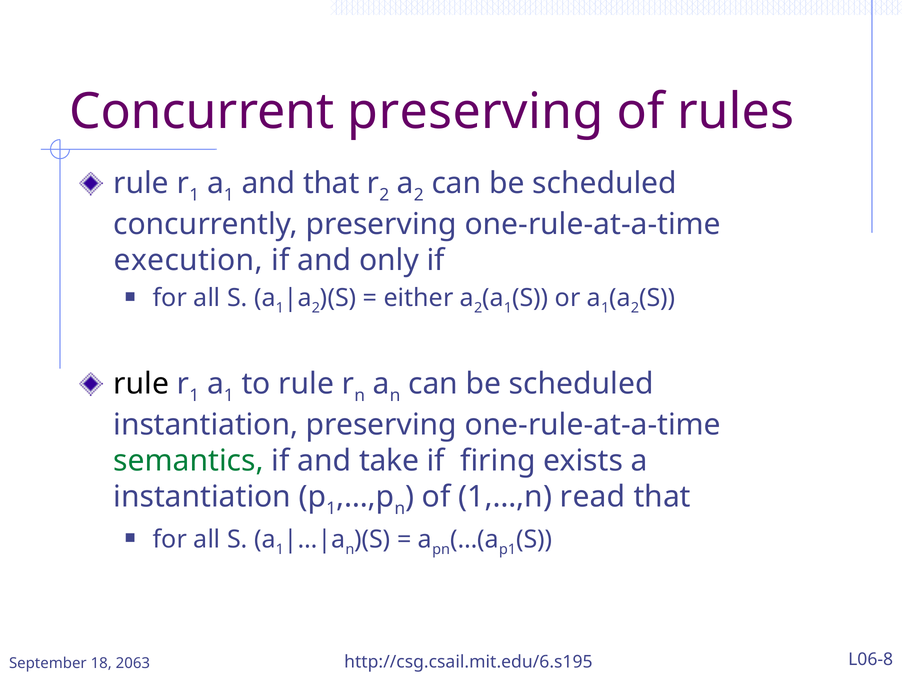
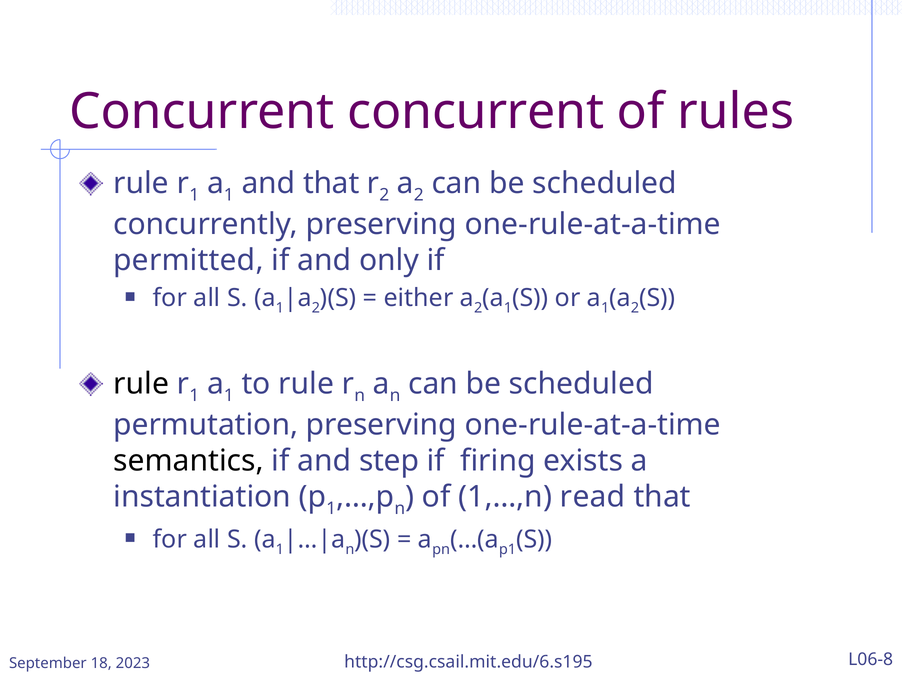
Concurrent preserving: preserving -> concurrent (476, 112)
execution: execution -> permitted (188, 261)
instantiation: instantiation -> permutation (206, 425)
semantics colour: green -> black (189, 461)
take: take -> step (389, 461)
2063: 2063 -> 2023 (133, 664)
